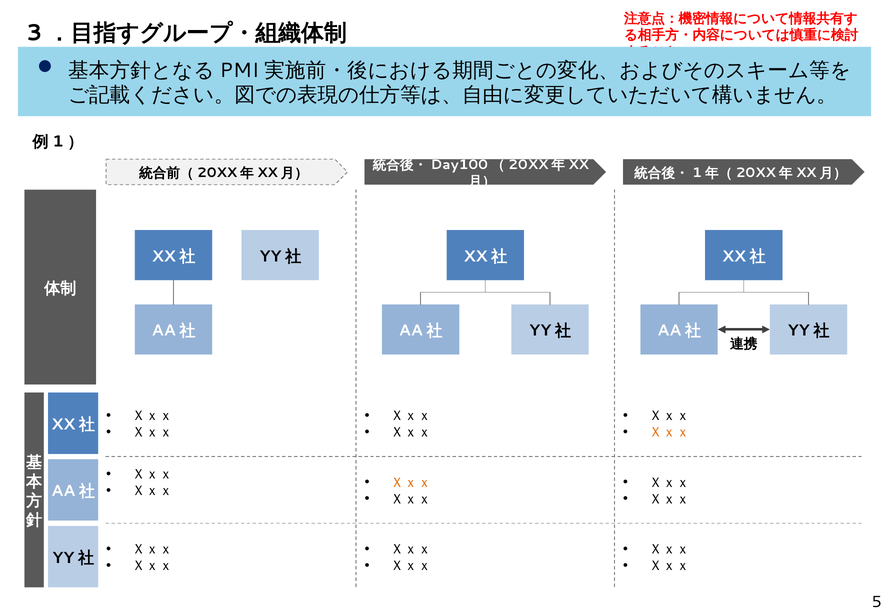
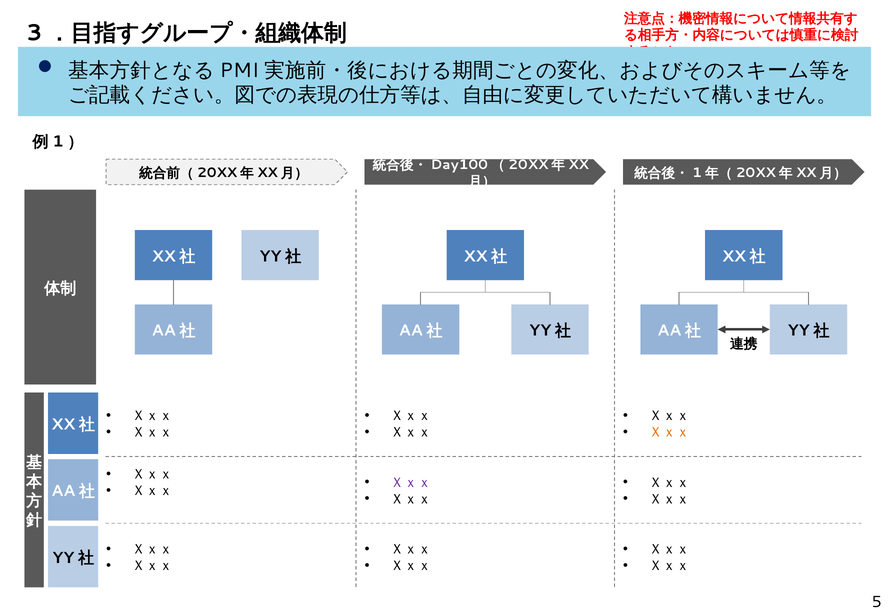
Ｘｘｘ colour: orange -> purple (411, 482)
